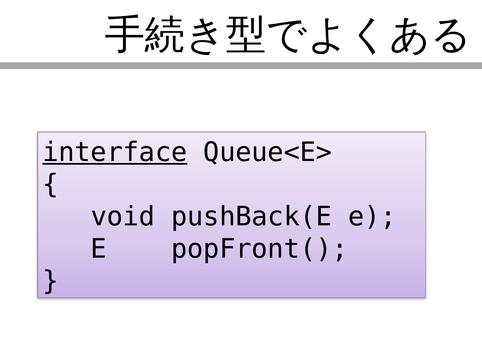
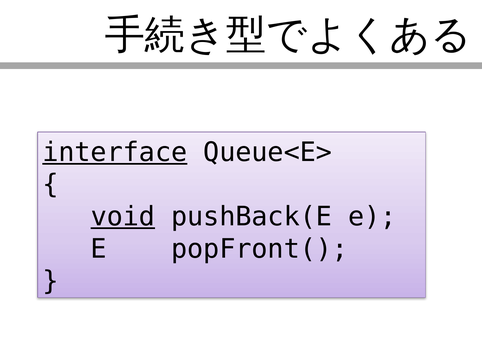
void underline: none -> present (123, 216)
